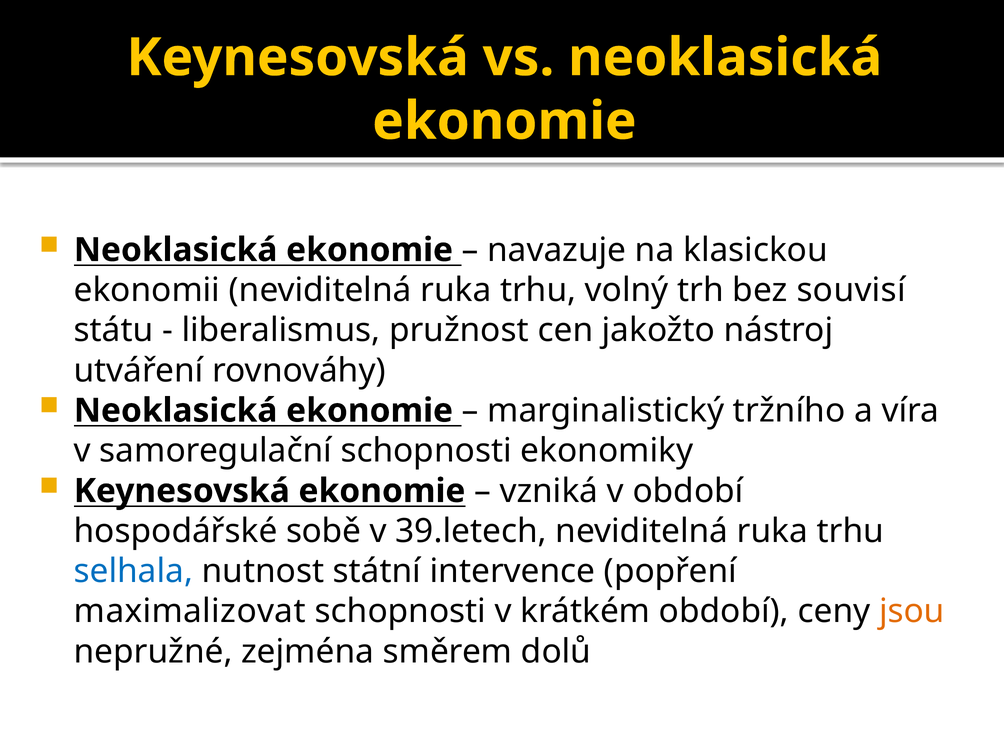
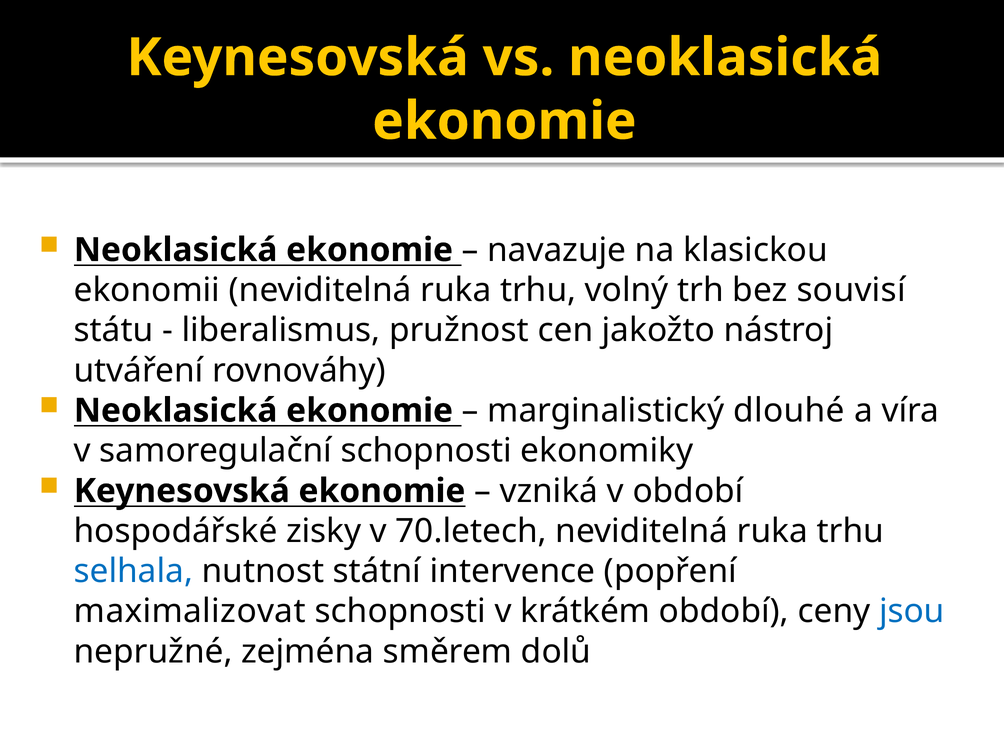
tržního: tržního -> dlouhé (789, 411)
sobě: sobě -> zisky (324, 531)
39.letech: 39.letech -> 70.letech (471, 531)
jsou colour: orange -> blue (912, 611)
